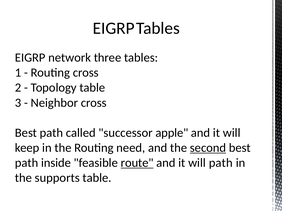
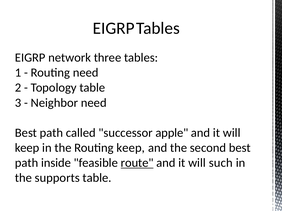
Routing cross: cross -> need (86, 73)
Neighbor cross: cross -> need (94, 103)
Routing need: need -> keep (131, 148)
second underline: present -> none (208, 148)
will path: path -> such (221, 163)
